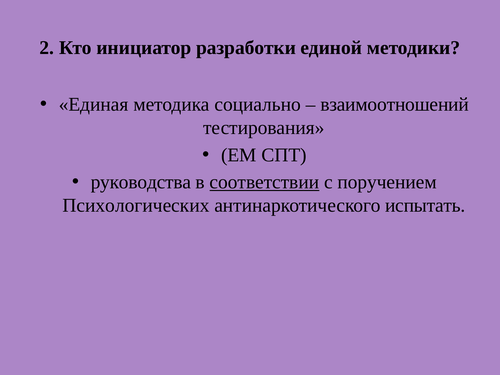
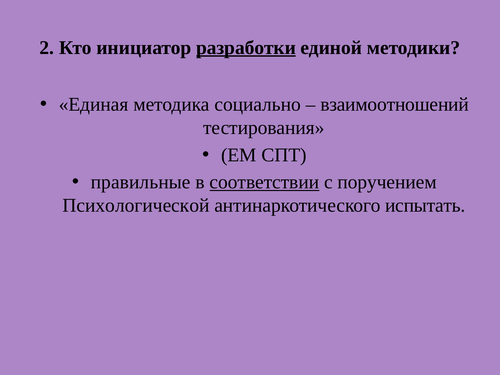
разработки underline: none -> present (246, 48)
руководства: руководства -> правильные (141, 182)
Психологических: Психологических -> Психологической (136, 205)
